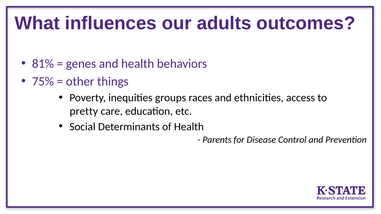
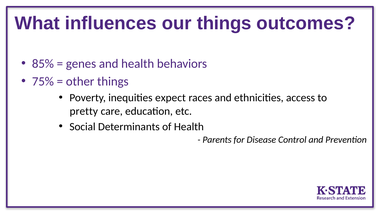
our adults: adults -> things (224, 23)
81%: 81% -> 85% (43, 64)
groups: groups -> expect (171, 98)
